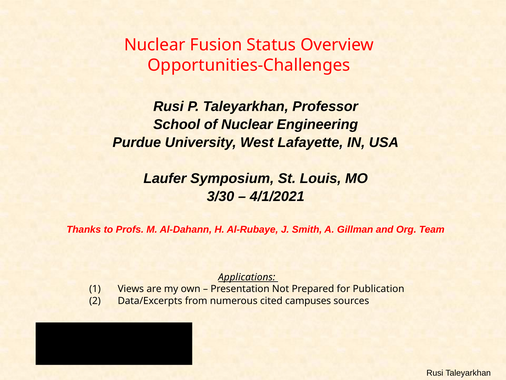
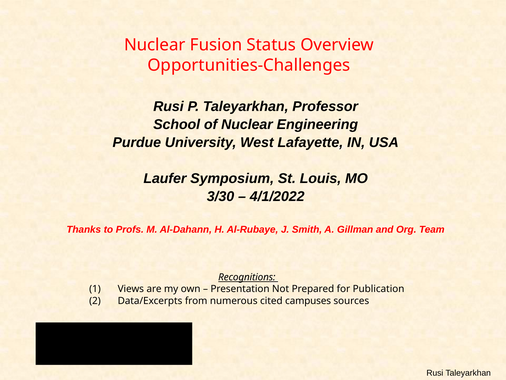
4/1/2021: 4/1/2021 -> 4/1/2022 (277, 196)
Applications: Applications -> Recognitions (247, 277)
